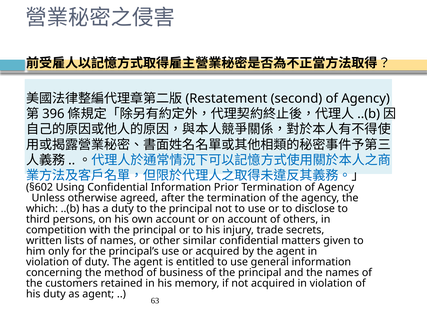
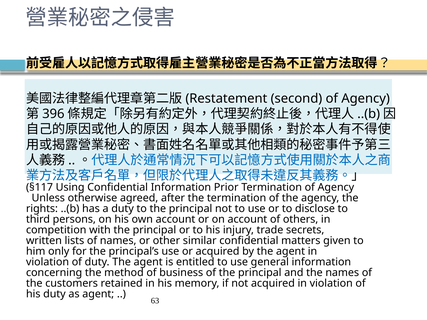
§602: §602 -> §117 (40, 188)
which: which -> rights (42, 209)
